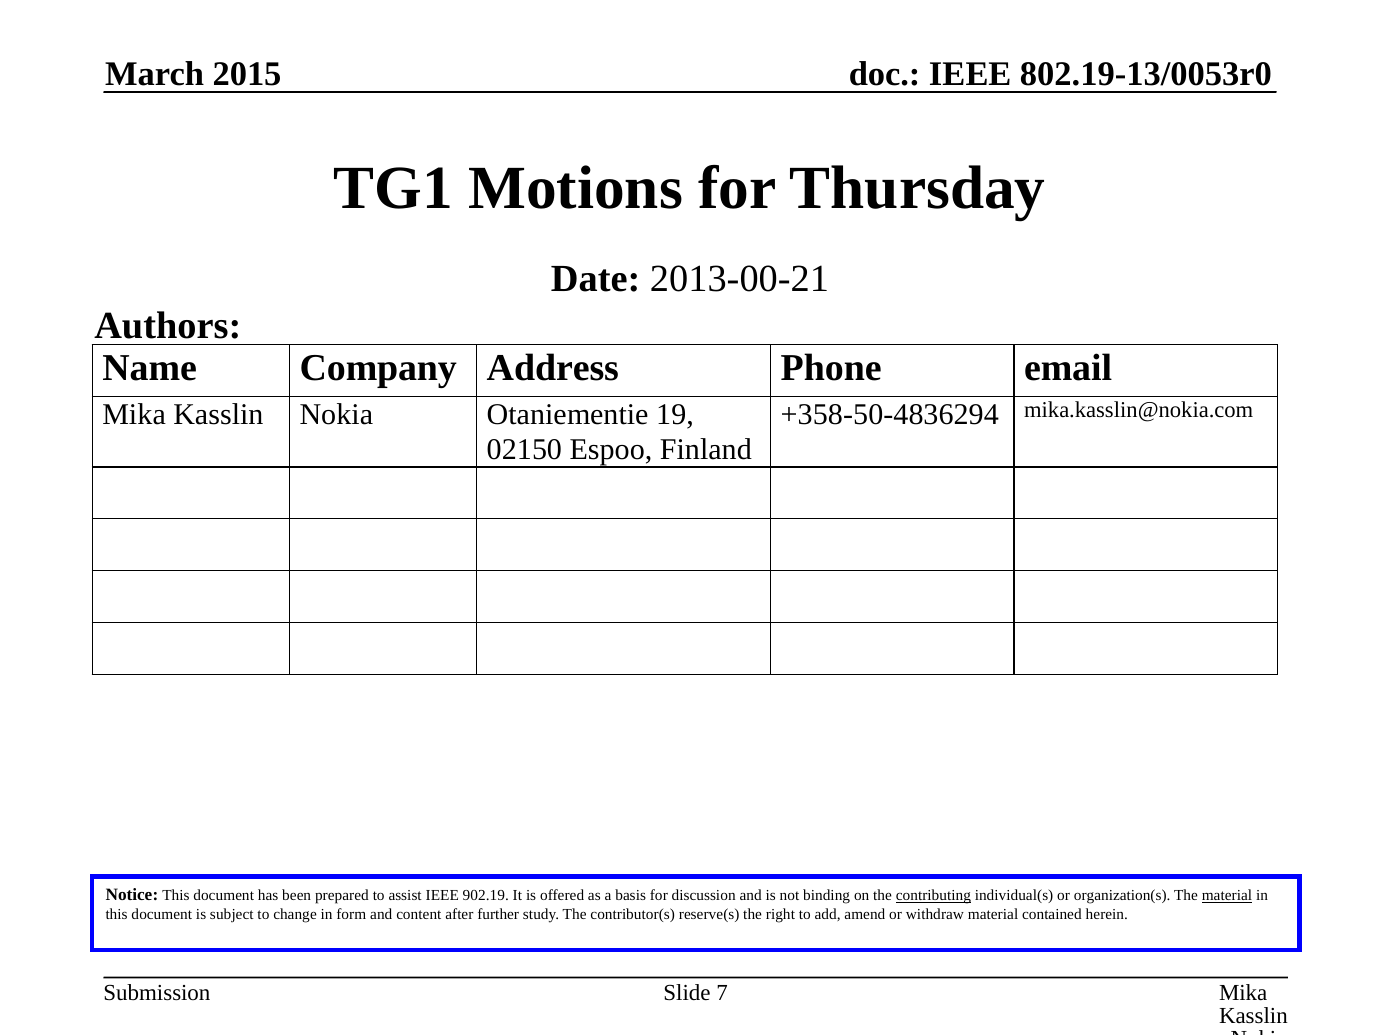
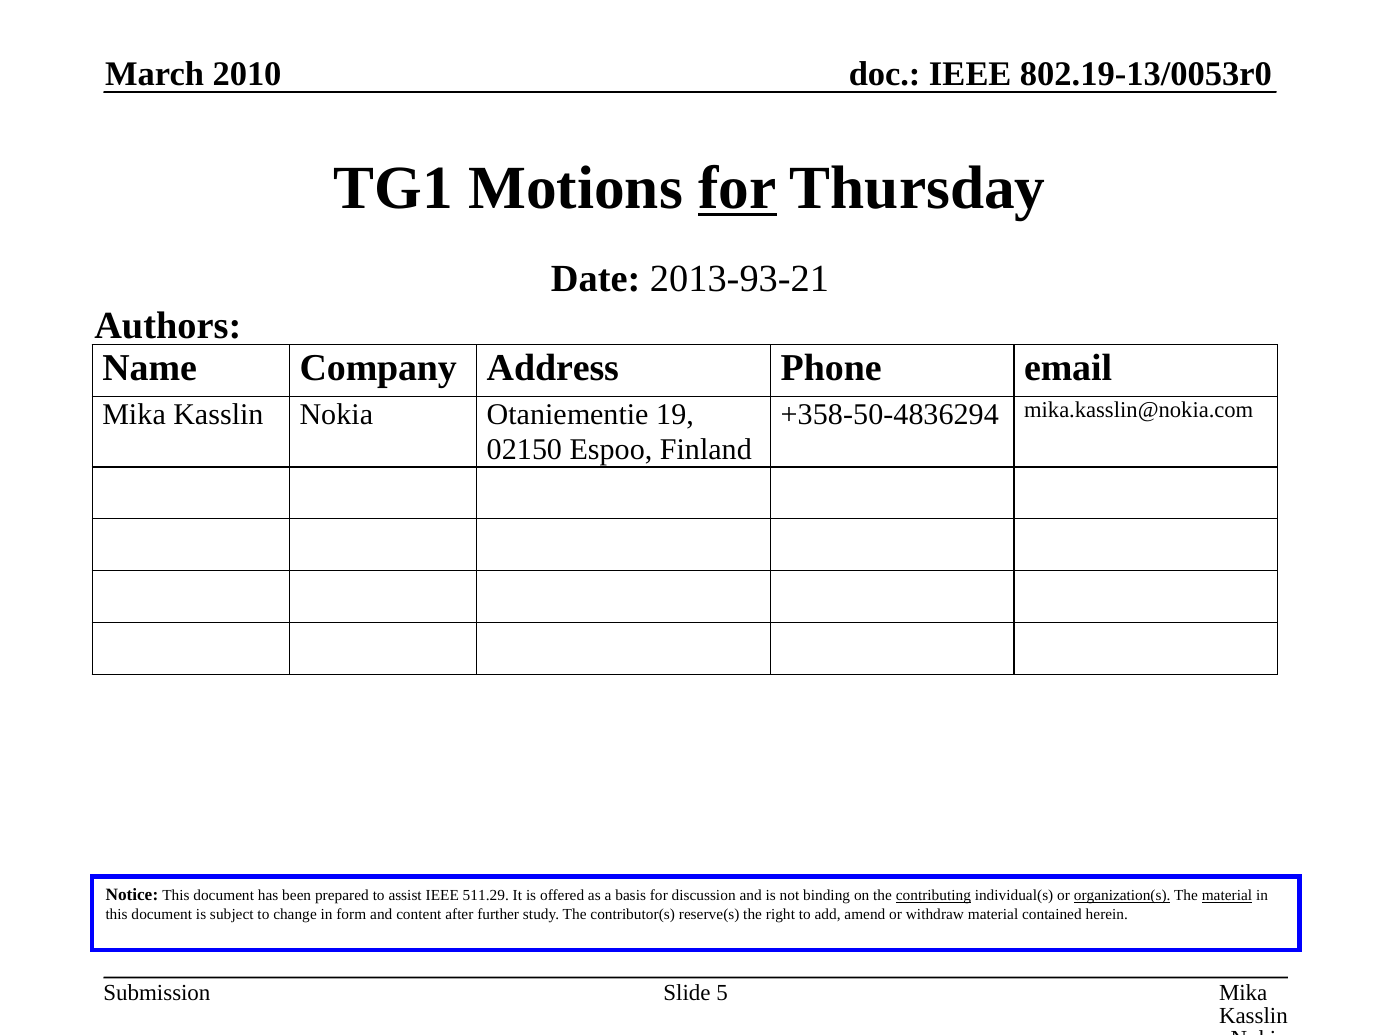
2015: 2015 -> 2010 (247, 74)
for underline: none -> present (737, 188)
2013-00-21: 2013-00-21 -> 2013-93-21 (740, 278)
902.19: 902.19 -> 511.29 (486, 896)
organization(s underline: none -> present (1122, 896)
7: 7 -> 5 (722, 993)
